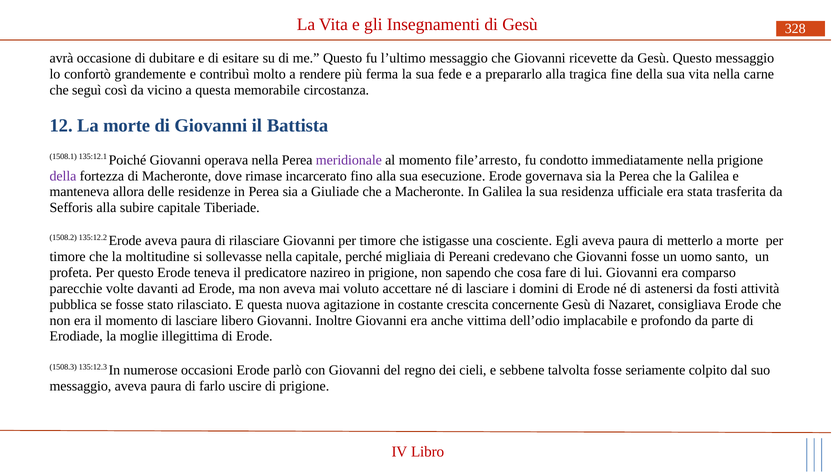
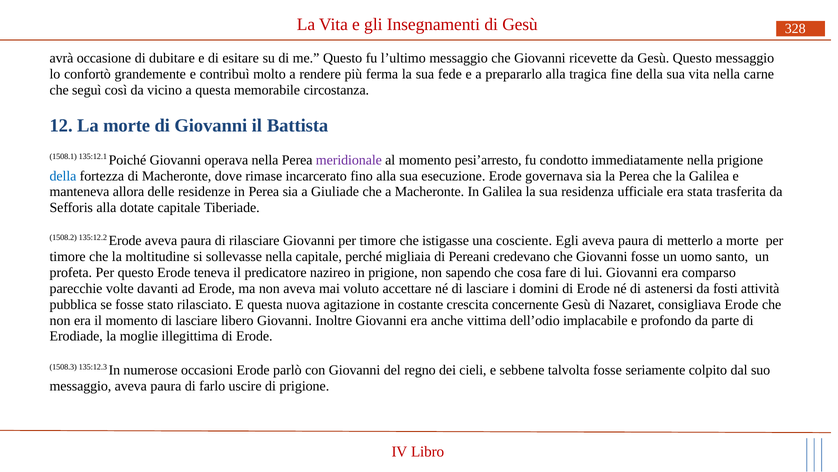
file’arresto: file’arresto -> pesi’arresto (488, 160)
della colour: purple -> blue (63, 176)
subire: subire -> dotate (137, 208)
